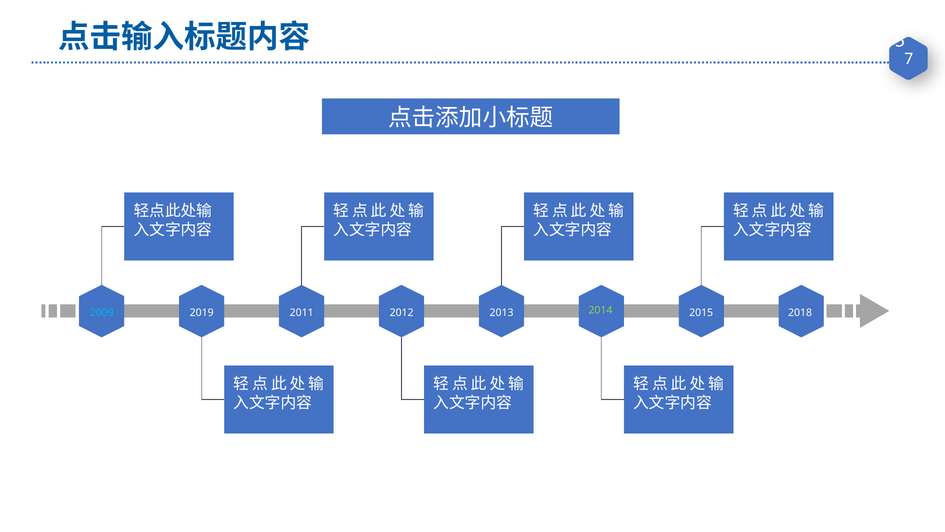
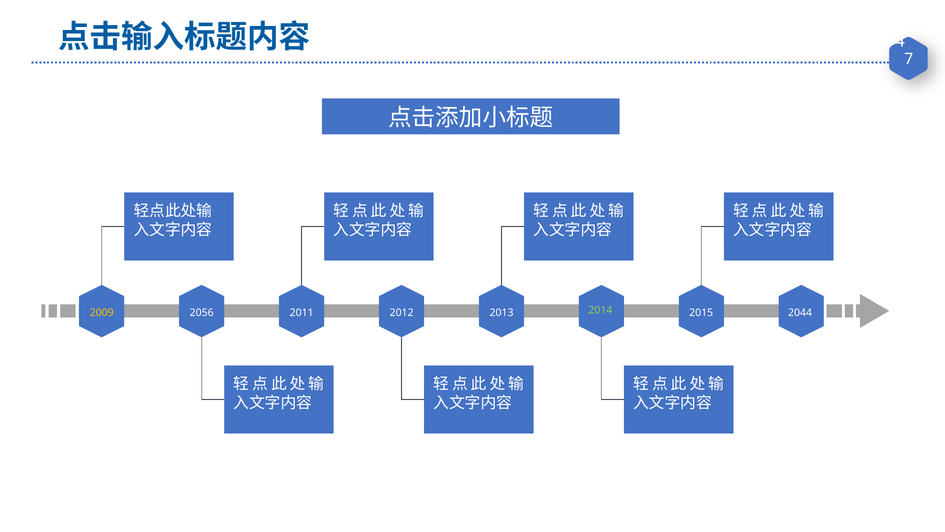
5: 5 -> 4 (900, 41)
2009 colour: light blue -> yellow (102, 312)
2019: 2019 -> 2056 (202, 312)
2018: 2018 -> 2044 (800, 312)
